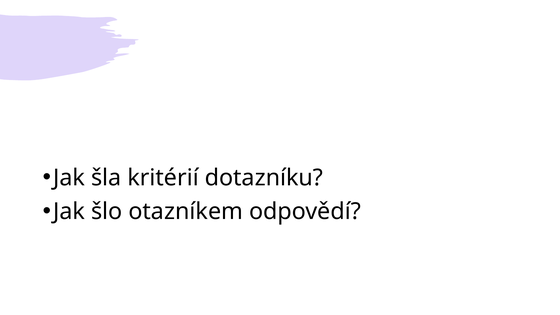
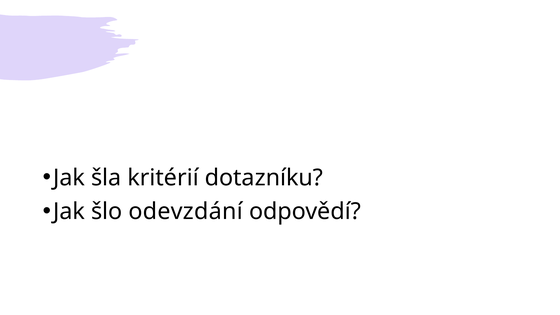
otazníkem: otazníkem -> odevzdání (186, 212)
